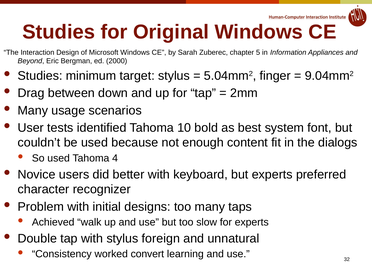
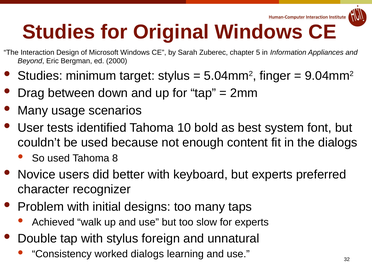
4: 4 -> 8 (115, 158)
worked convert: convert -> dialogs (147, 254)
